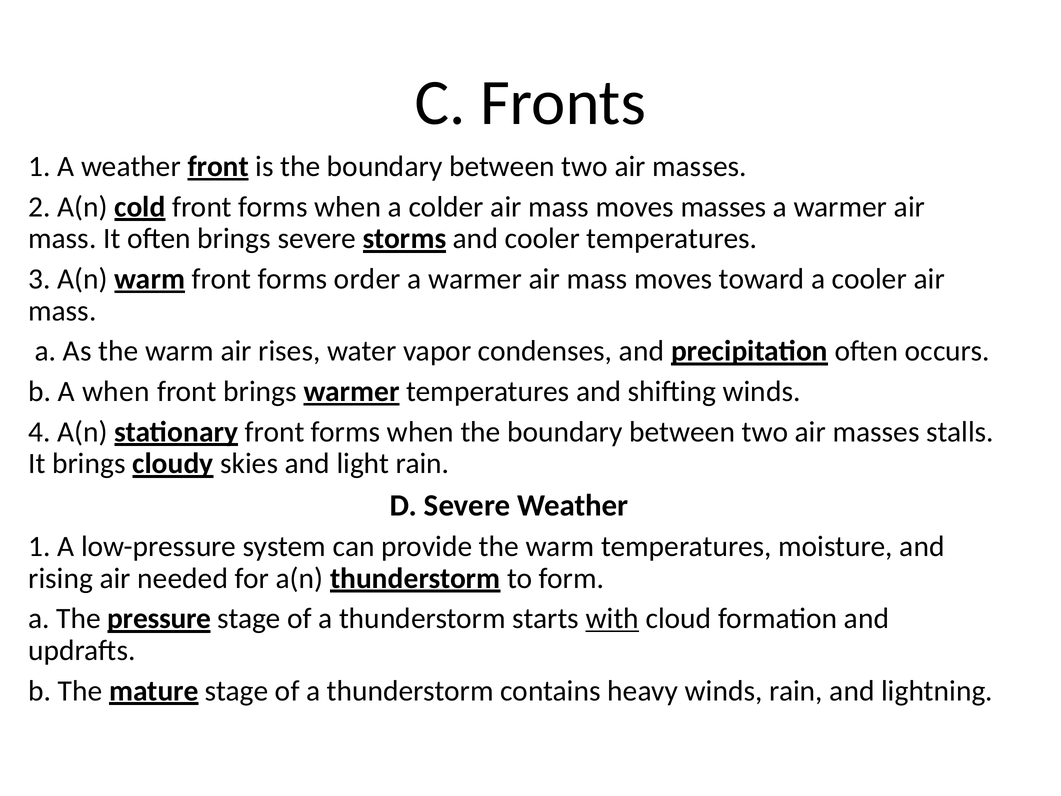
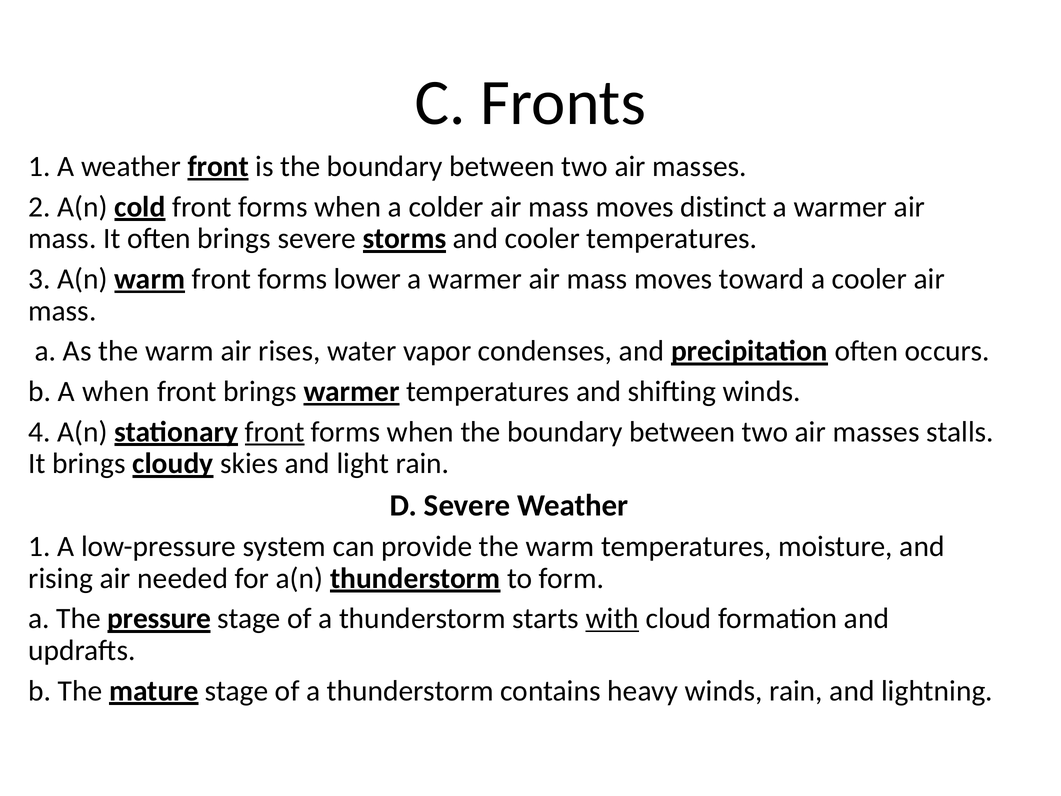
moves masses: masses -> distinct (724, 207)
order: order -> lower (367, 279)
front underline: none -> present (275, 432)
